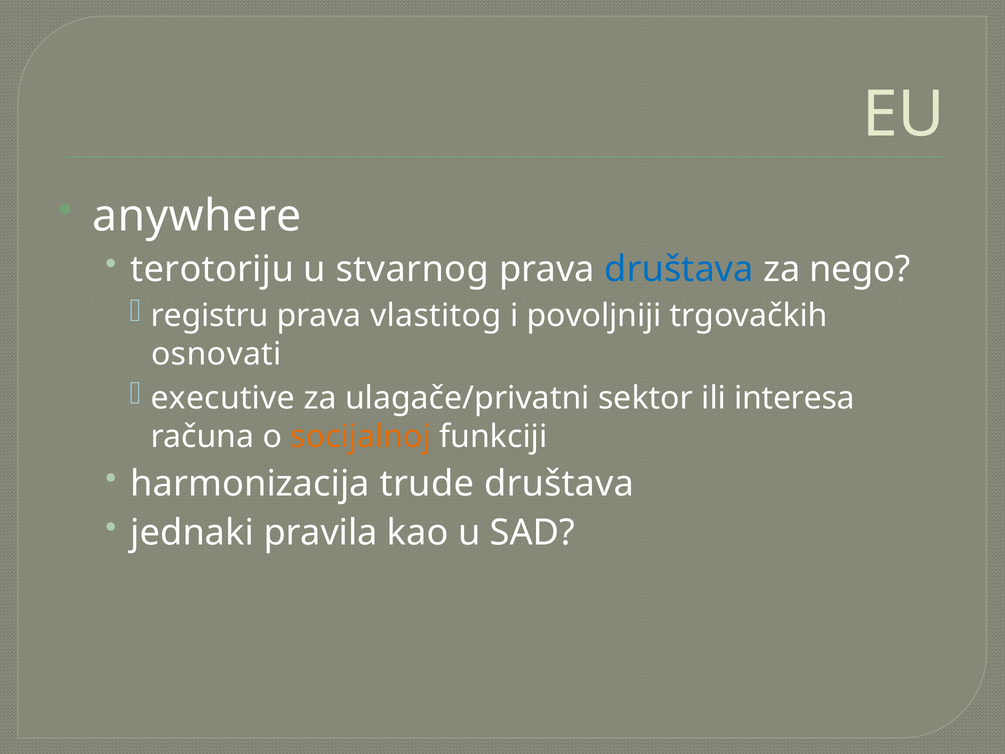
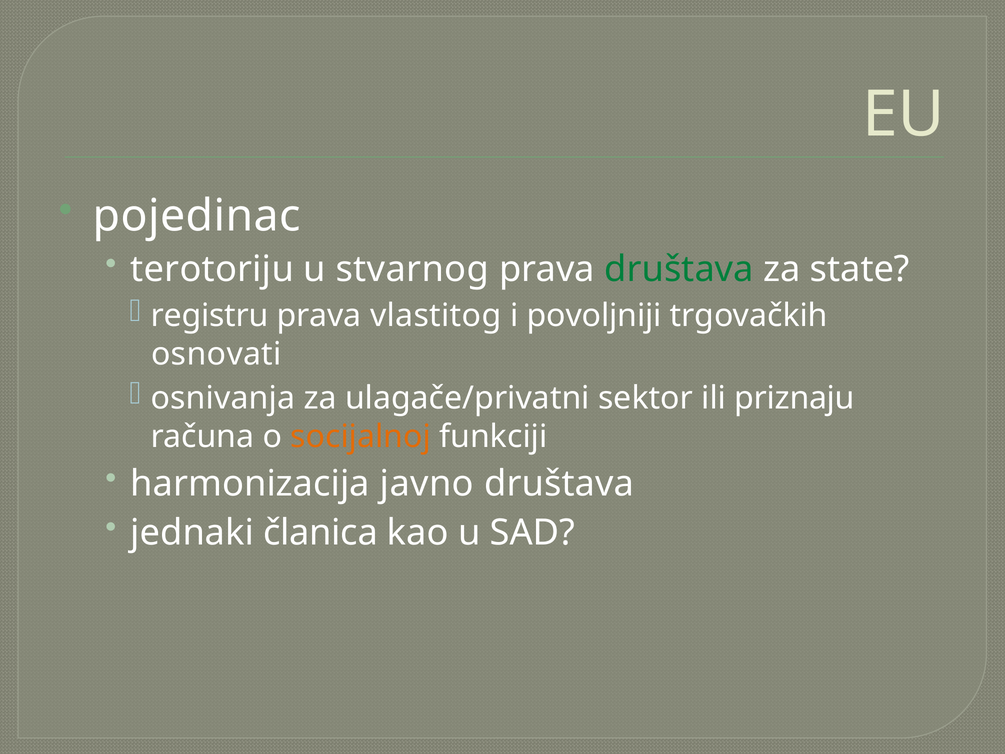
anywhere: anywhere -> pojedinac (197, 216)
društava colour: blue -> green (679, 269)
nego: nego -> state (860, 269)
executive: executive -> osnivanja (223, 398)
interesa: interesa -> priznaju (795, 398)
trude: trude -> javno (427, 484)
pravila: pravila -> članica (321, 533)
